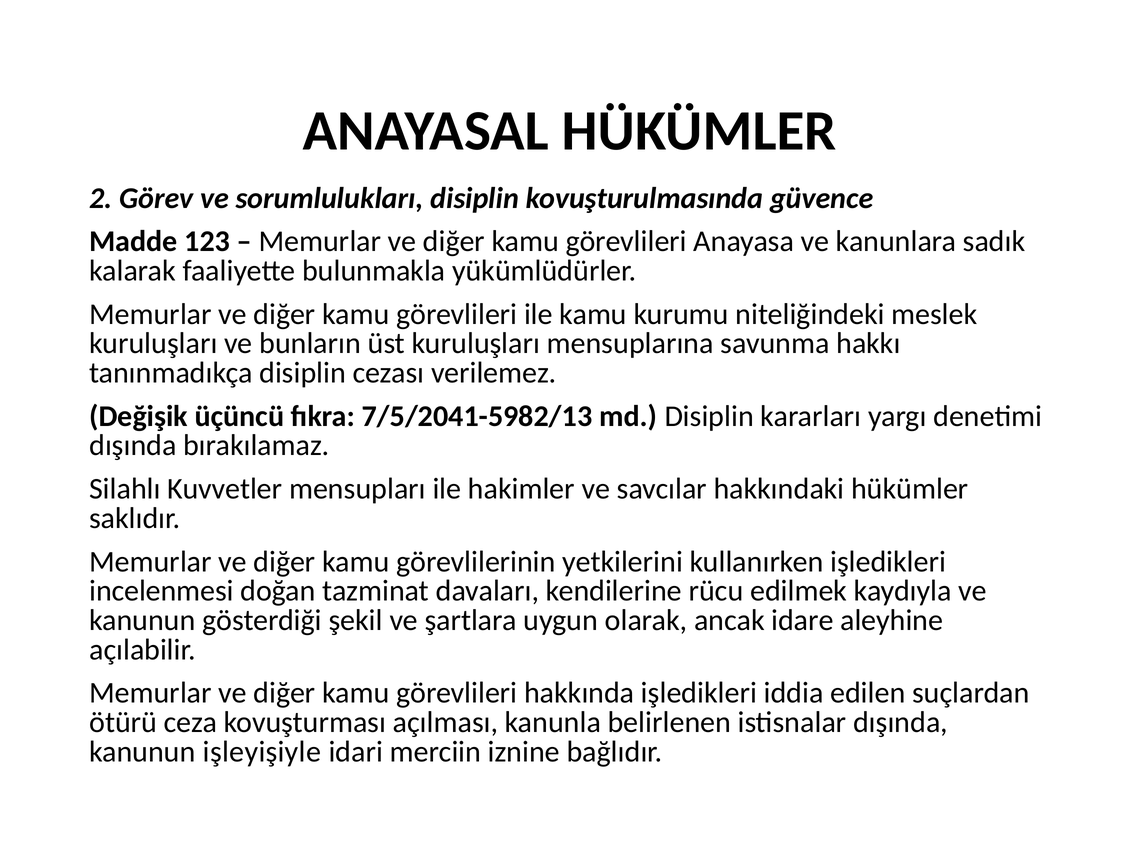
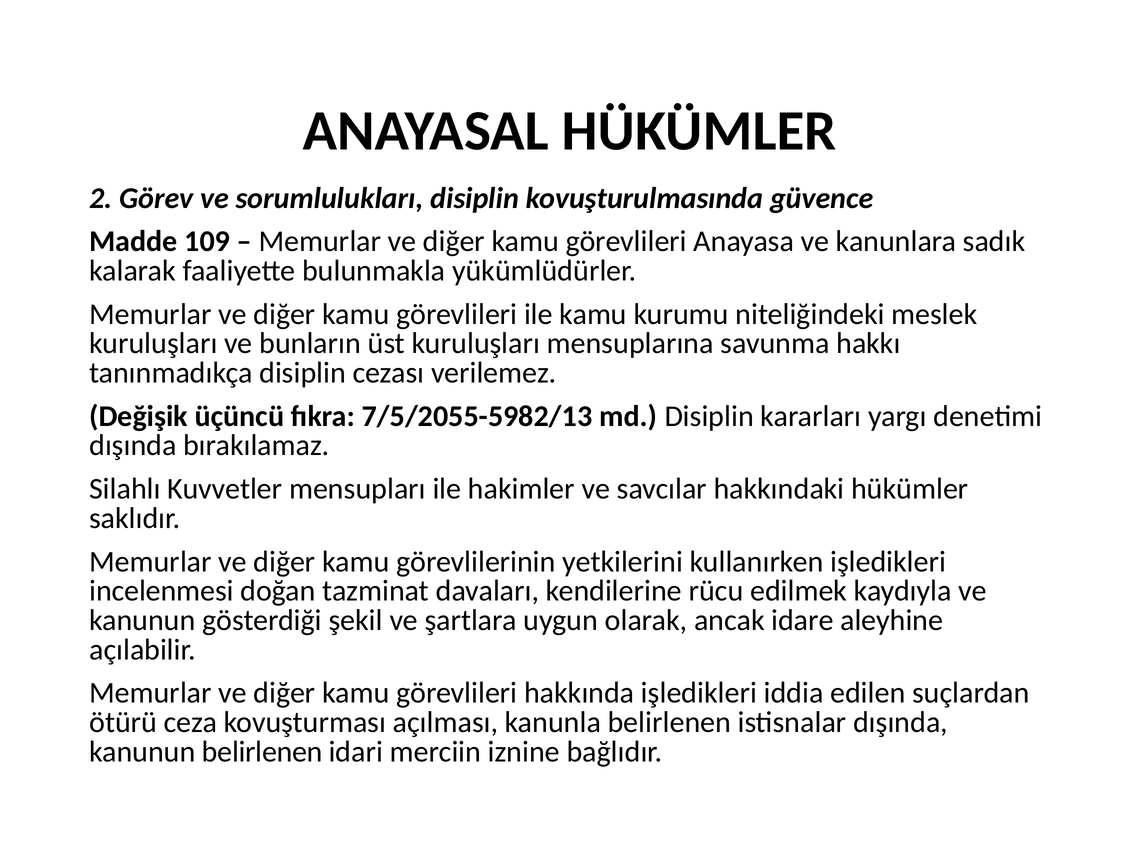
123: 123 -> 109 (207, 241)
7/5/2041-5982/13: 7/5/2041-5982/13 -> 7/5/2055-5982/13 (477, 416)
kanunun işleyişiyle: işleyişiyle -> belirlenen (262, 751)
